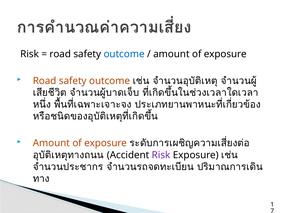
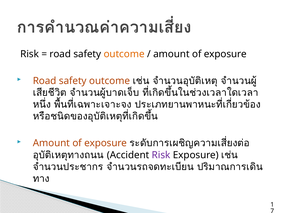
outcome colour: blue -> orange (124, 54)
